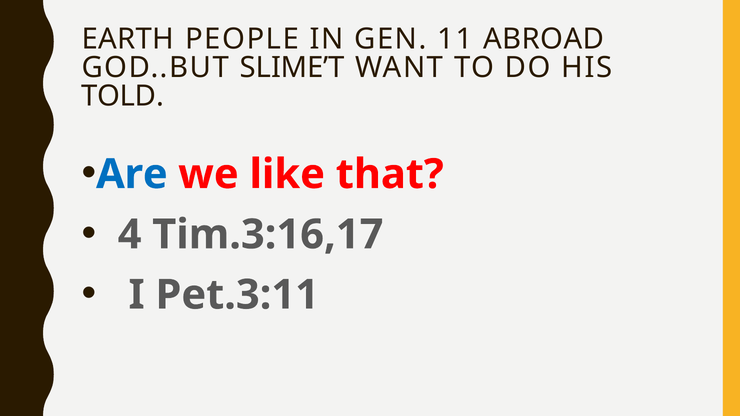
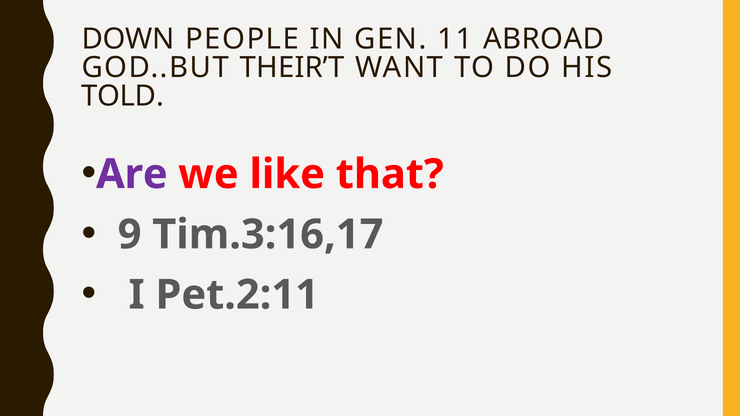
EARTH: EARTH -> DOWN (128, 39)
SLIME’T: SLIME’T -> THEIR’T (292, 68)
Are colour: blue -> purple (132, 174)
4: 4 -> 9 (130, 235)
Pet.3:11: Pet.3:11 -> Pet.2:11 (237, 295)
